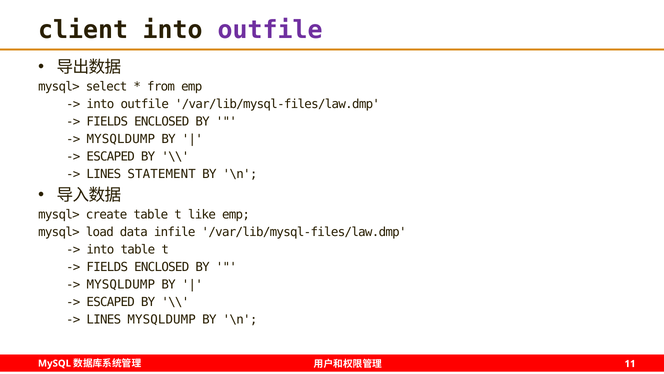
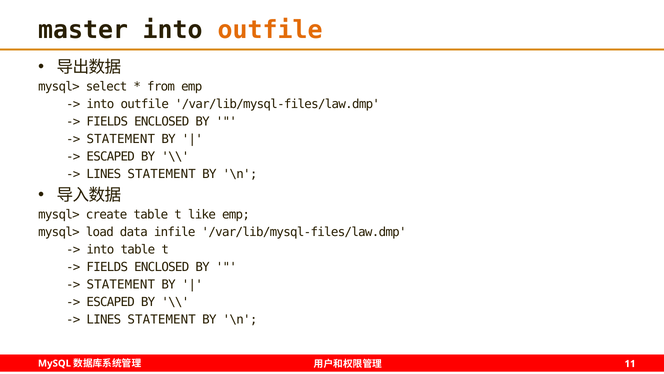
client: client -> master (83, 30)
outfile colour: purple -> orange (270, 30)
MYSQLDUMP: MYSQLDUMP -> STATEMENT (121, 139)
MYSQLDUMP: MYSQLDUMP -> STATEMENT (121, 284)
MYSQLDUMP: MYSQLDUMP -> STATEMENT (162, 319)
